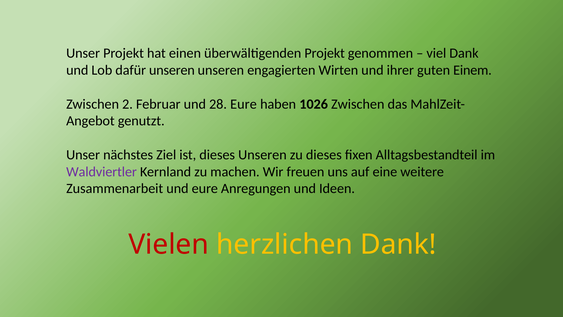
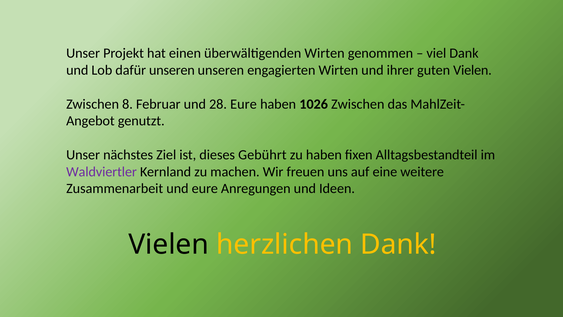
überwältigenden Projekt: Projekt -> Wirten (325, 53)
guten Einem: Einem -> Vielen (473, 70)
2: 2 -> 8 (127, 104)
dieses Unseren: Unseren -> Gebührt (262, 155)
zu dieses: dieses -> haben (324, 155)
Vielen colour: red -> black (169, 244)
